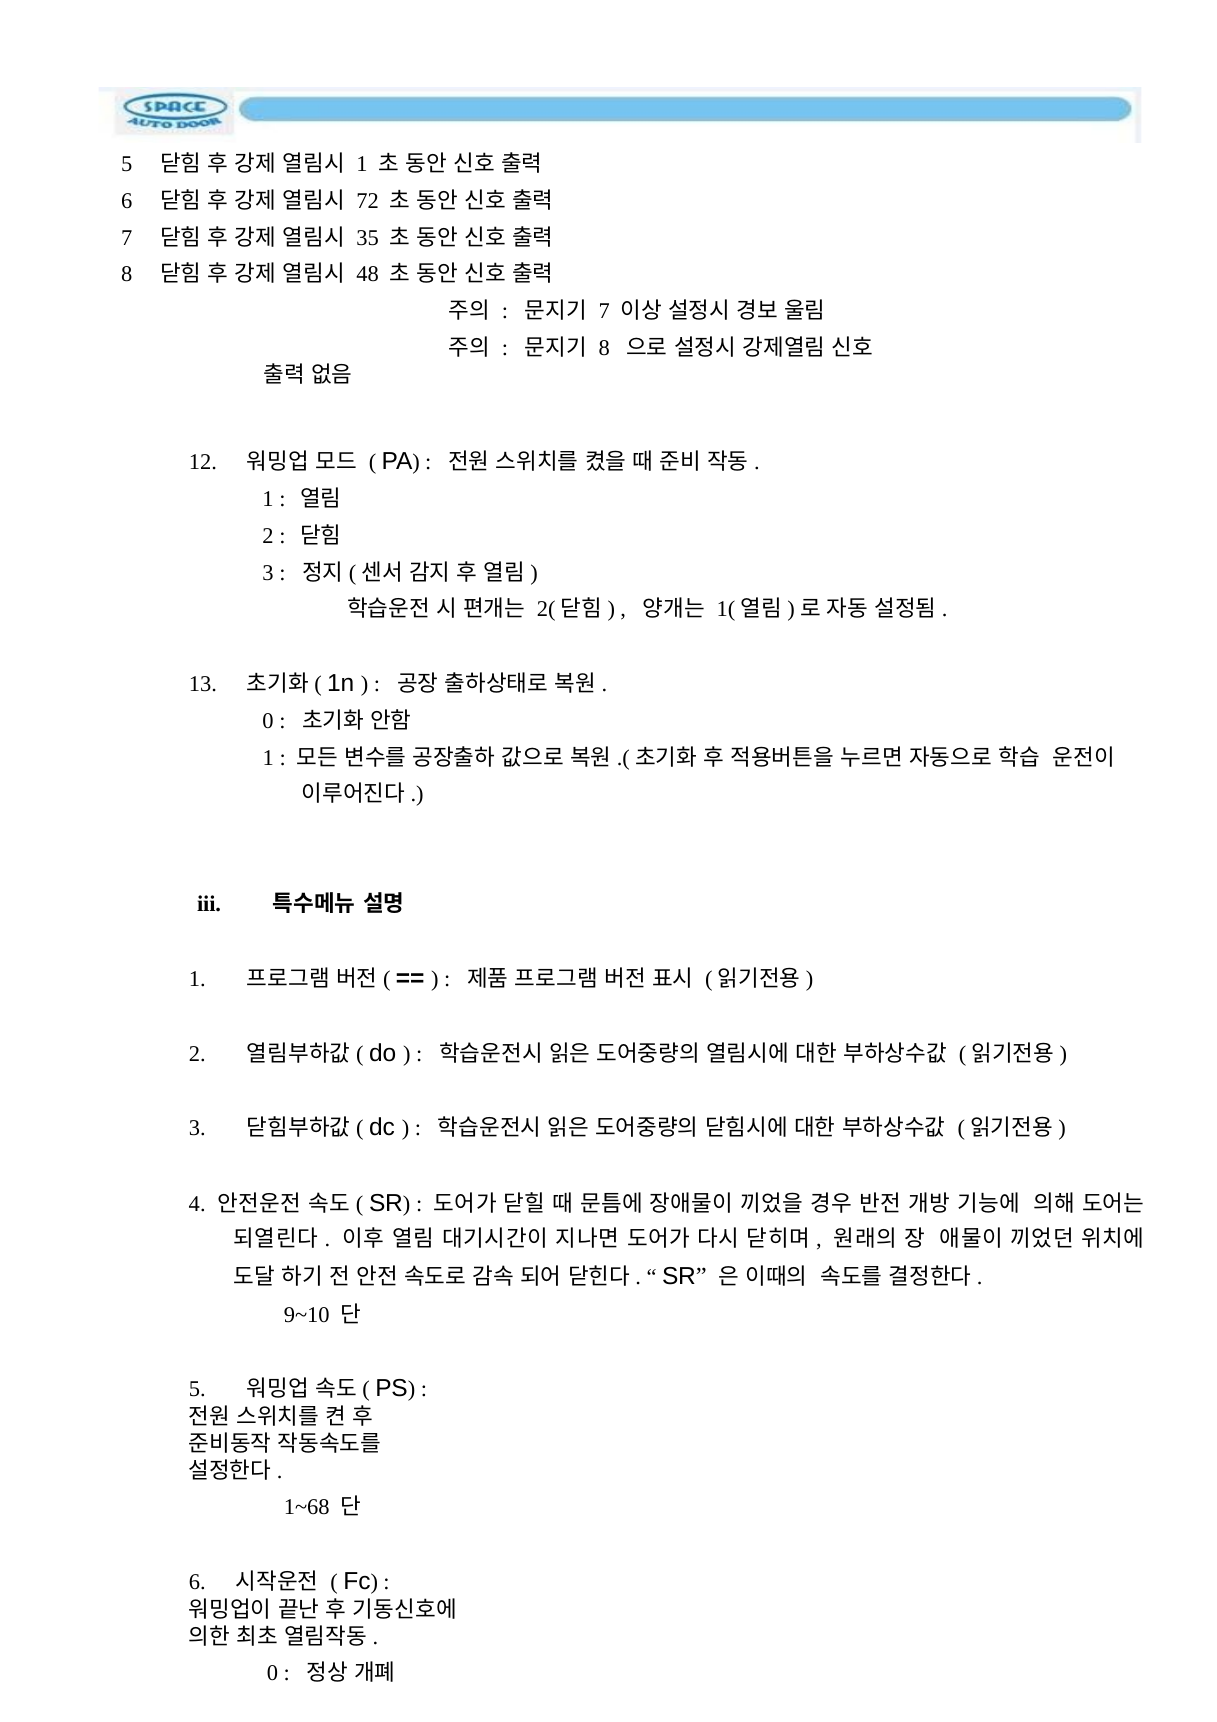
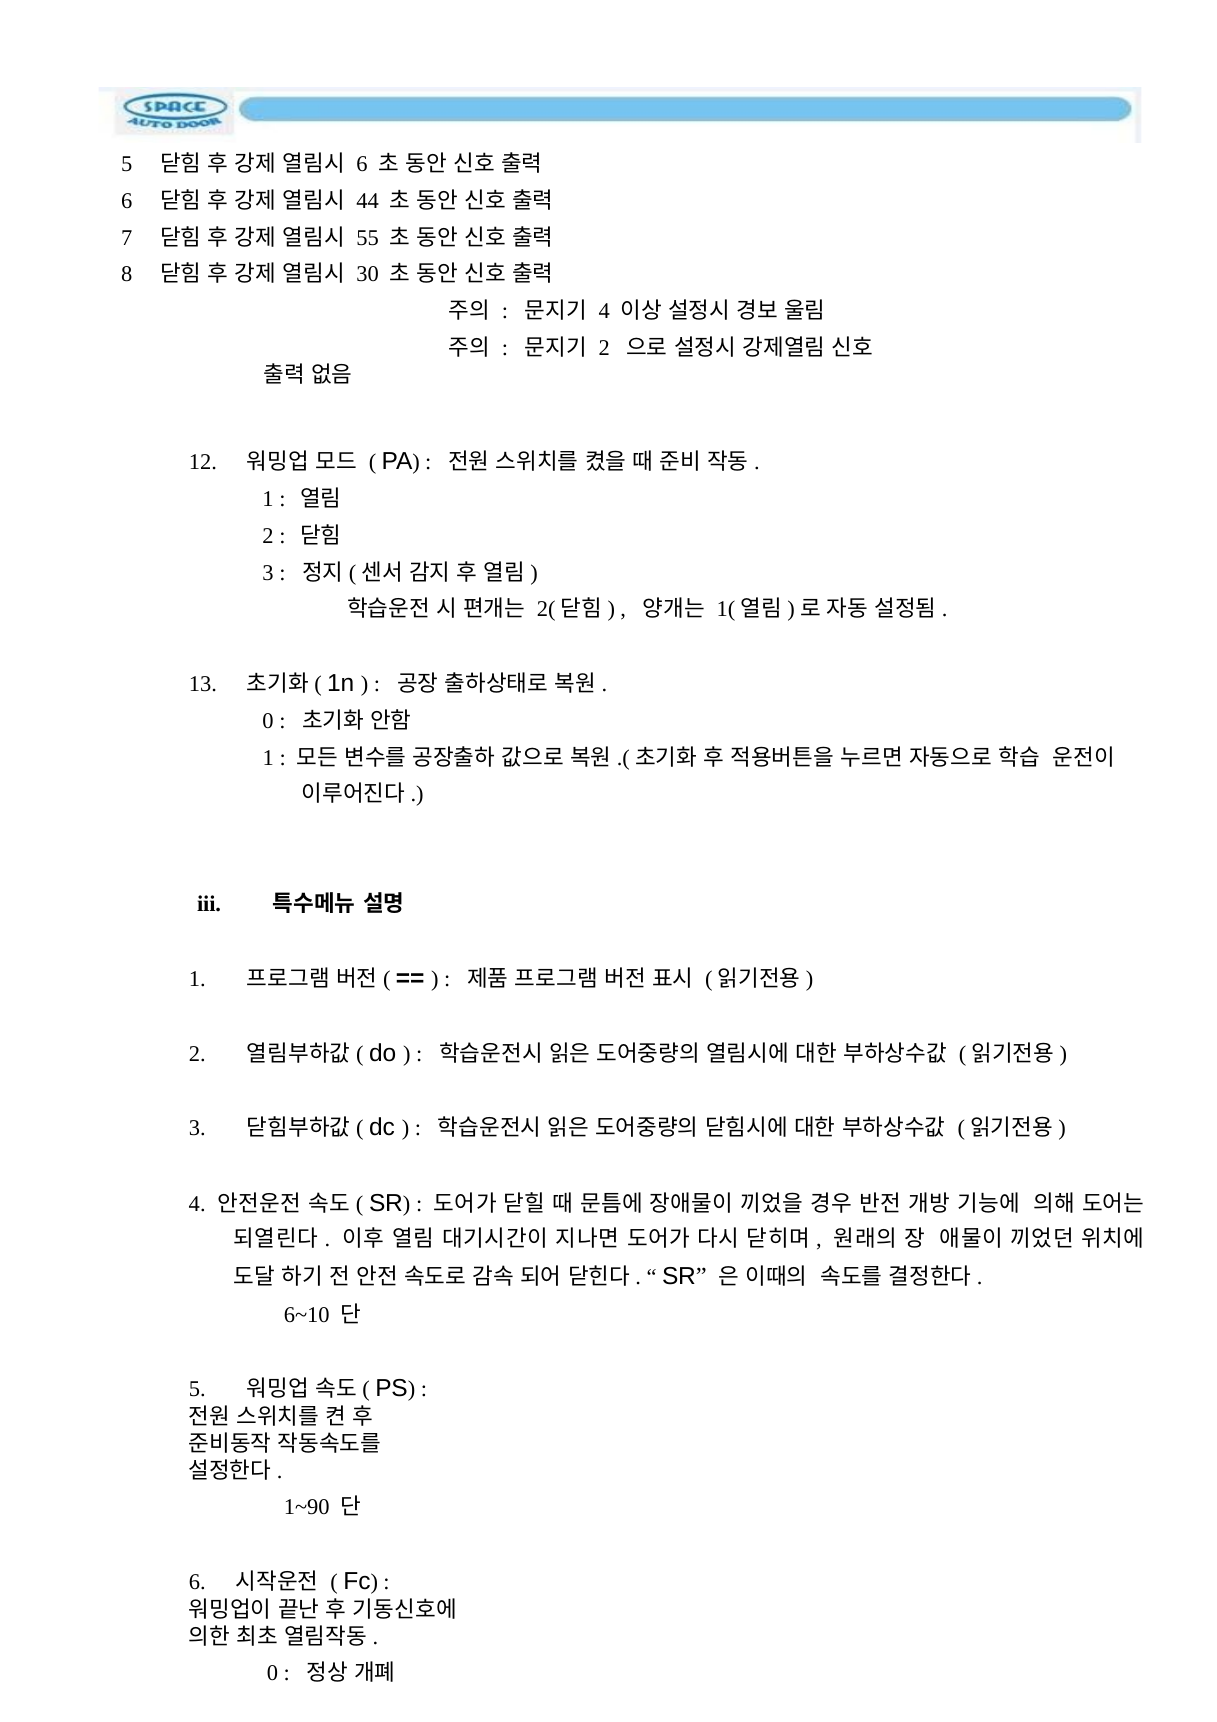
1: 1 -> 6 (362, 164)
72: 72 -> 44 (368, 201)
35: 35 -> 55 (368, 238)
48: 48 -> 30 (368, 275)
7: 7 -> 4 (604, 311)
8: 8 -> 2 (604, 348)
9~10: 9~10 -> 6~10 (307, 1315)
1~68: 1~68 -> 1~90 (307, 1508)
